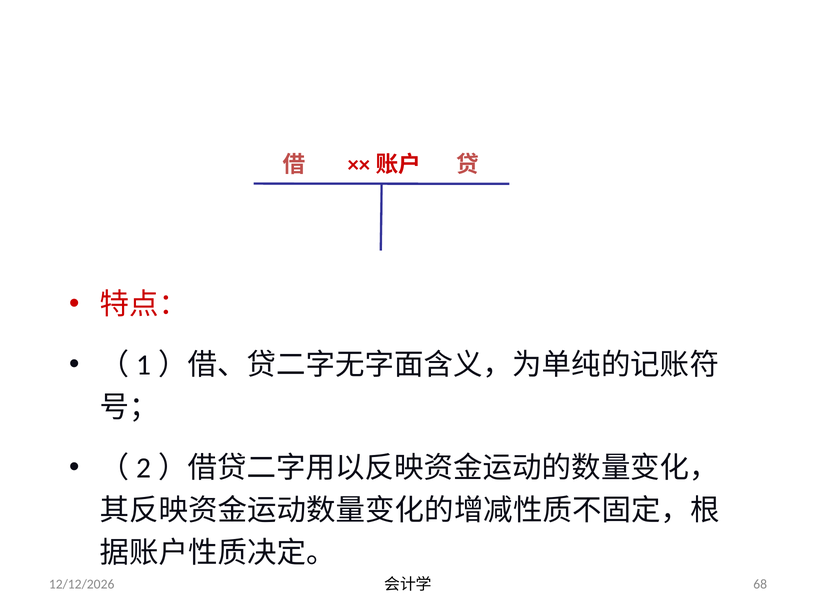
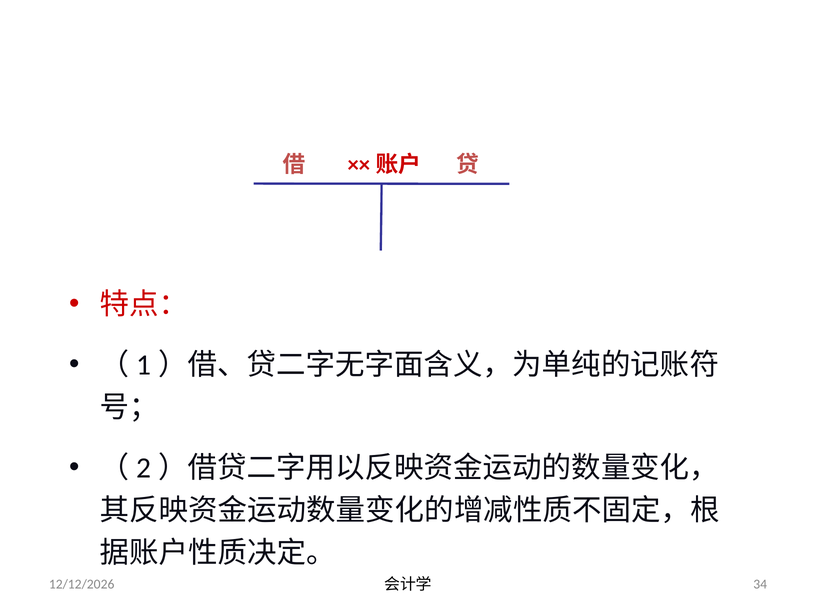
68: 68 -> 34 (760, 584)
